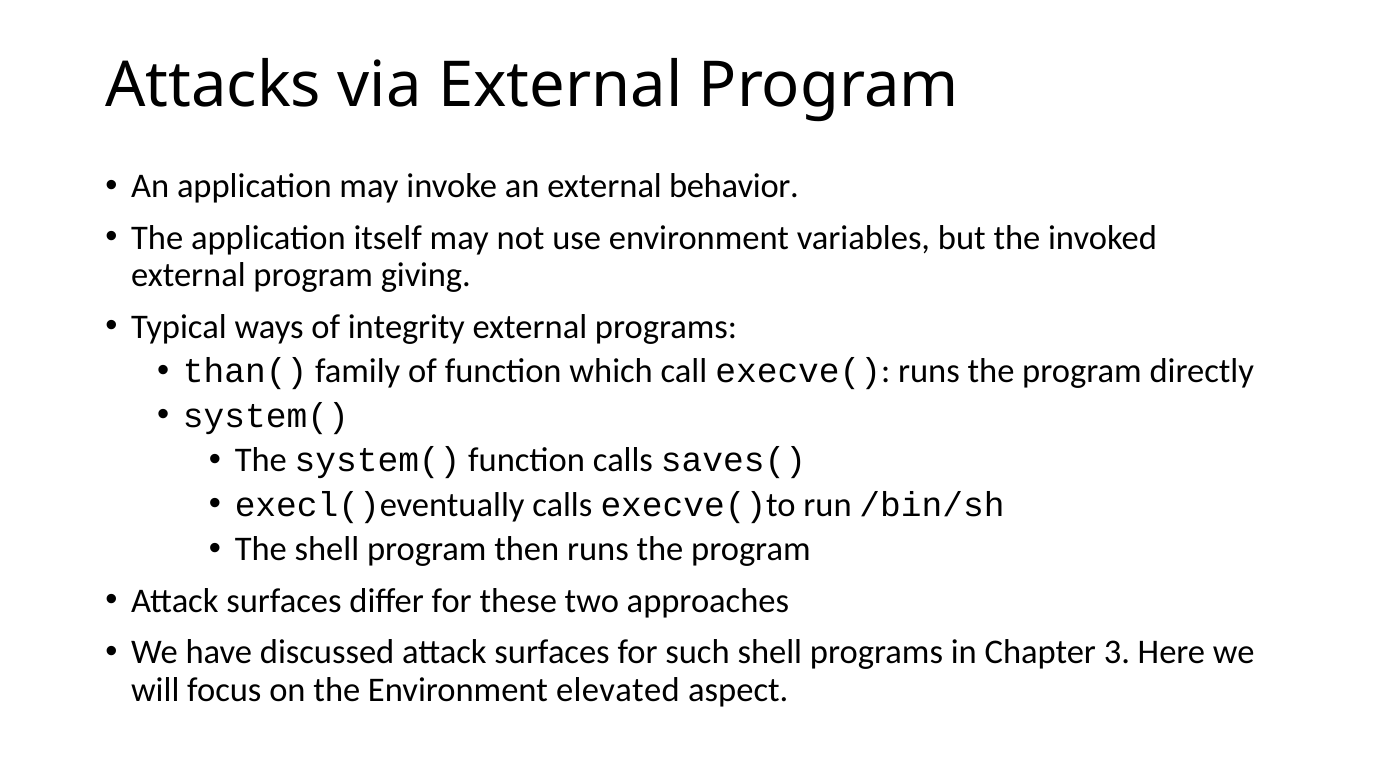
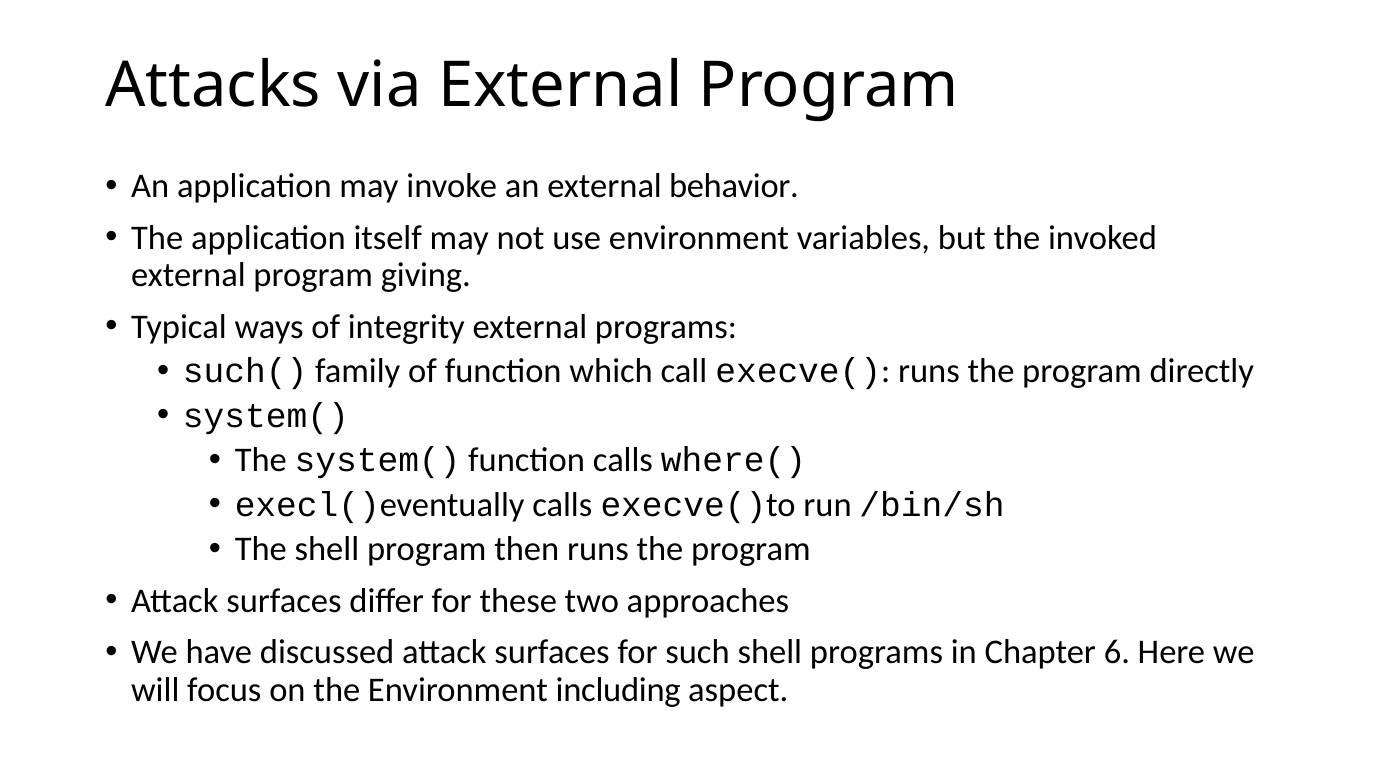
than(: than( -> such( (245, 371)
saves(: saves( -> where( (733, 460)
3: 3 -> 6 (1117, 652)
elevated: elevated -> including (618, 690)
